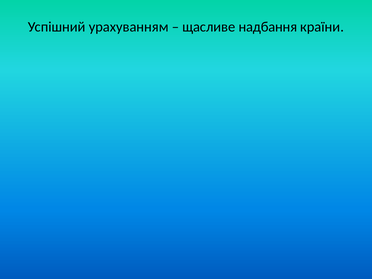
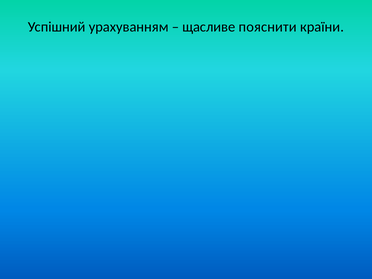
надбання: надбання -> пояснити (268, 27)
